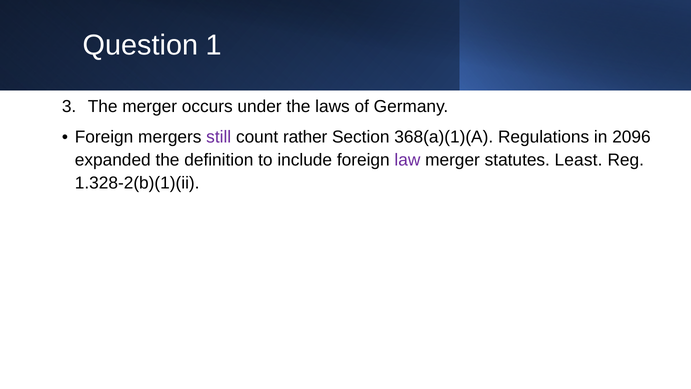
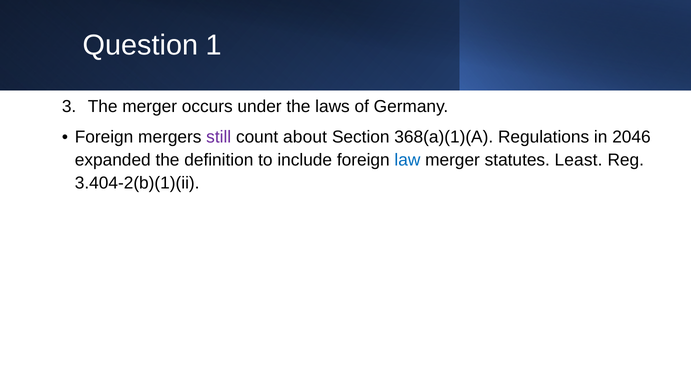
rather: rather -> about (305, 137)
2096: 2096 -> 2046 (631, 137)
law colour: purple -> blue (407, 160)
1.328-2(b)(1)(ii: 1.328-2(b)(1)(ii -> 3.404-2(b)(1)(ii (137, 183)
